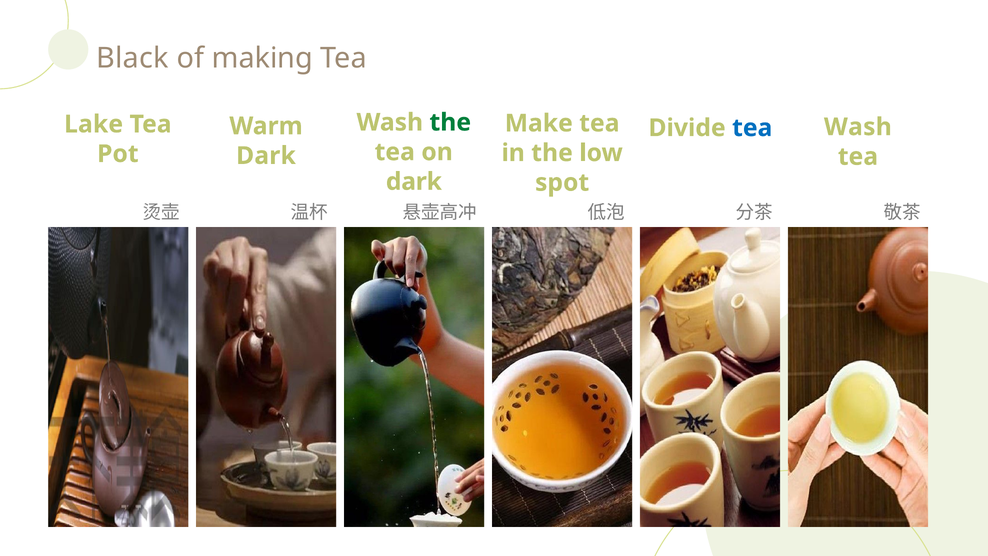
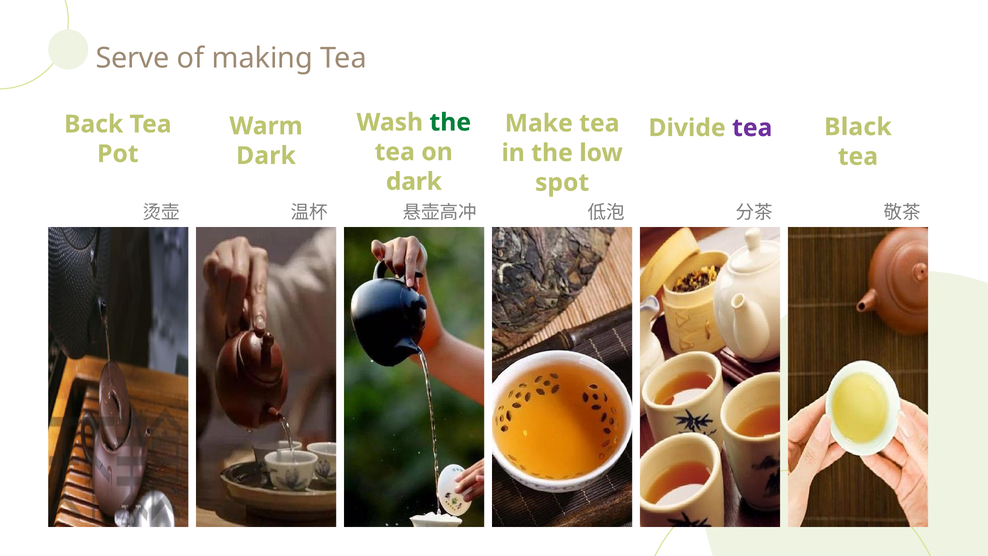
Black: Black -> Serve (133, 58)
Lake: Lake -> Back (94, 124)
Wash: Wash -> Black (858, 127)
tea colour: blue -> purple (752, 128)
